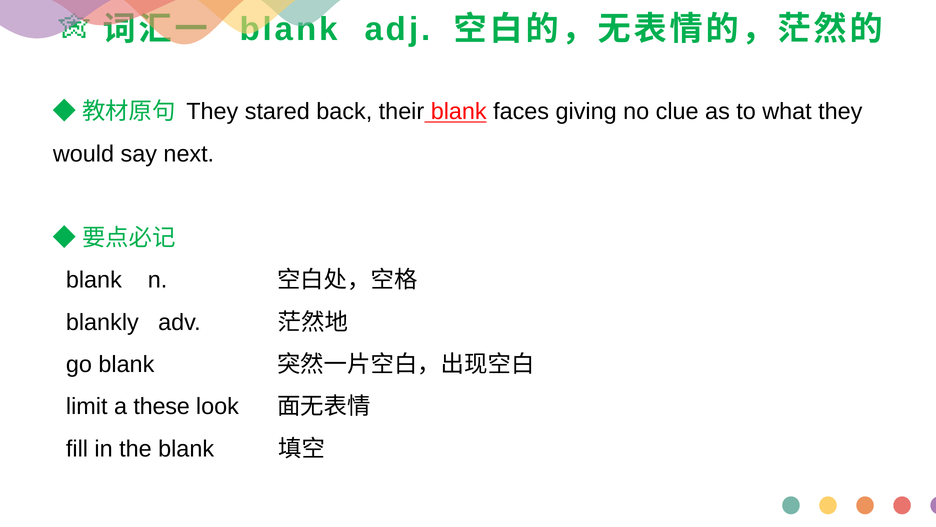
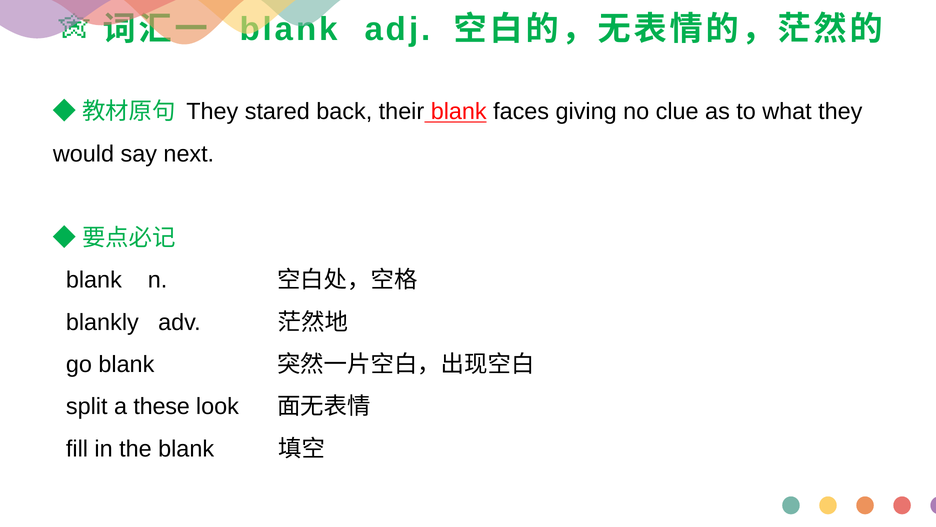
limit: limit -> split (87, 406)
